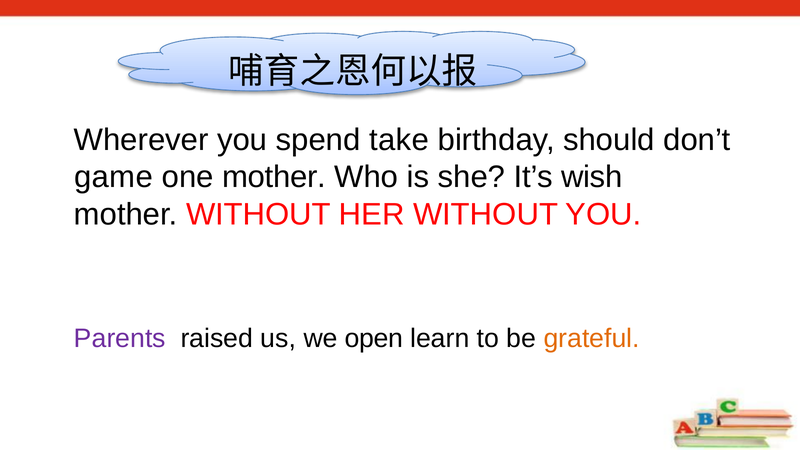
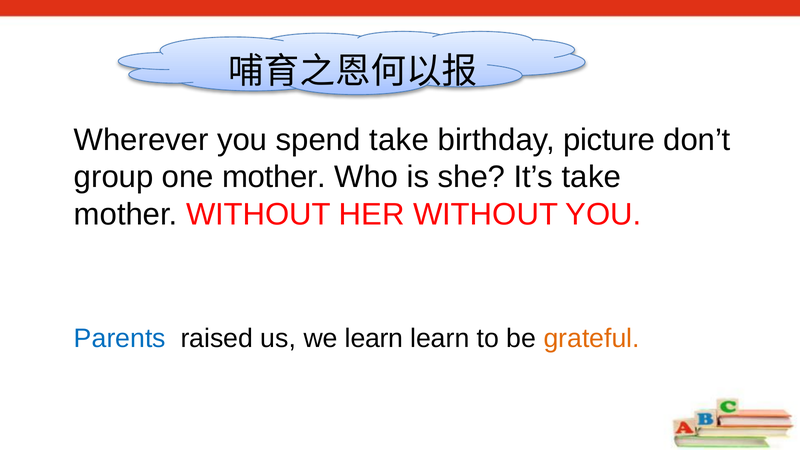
should: should -> picture (609, 140)
game: game -> group (114, 177)
It’s wish: wish -> take (591, 177)
Parents colour: purple -> blue (120, 339)
we open: open -> learn (374, 339)
